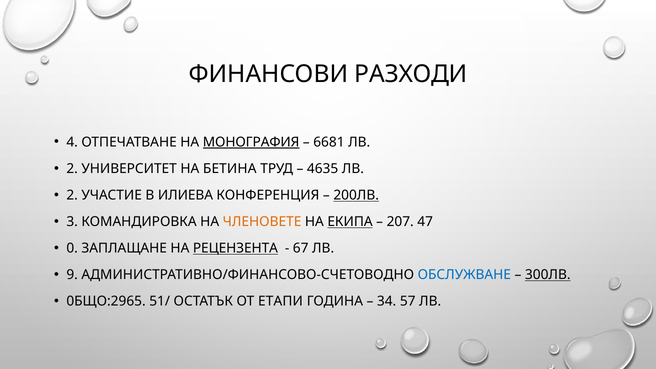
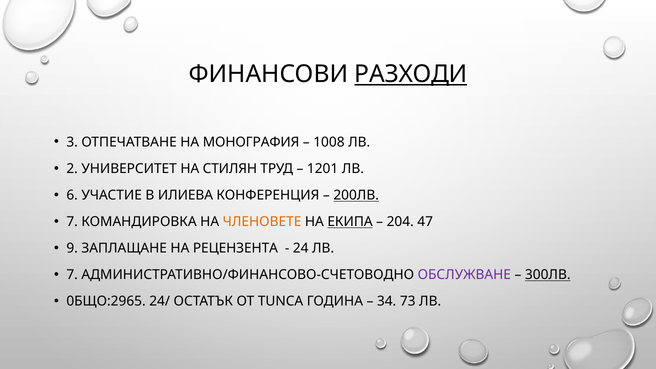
РАЗХОДИ underline: none -> present (411, 74)
4: 4 -> 3 (72, 142)
МОНОГРАФИЯ underline: present -> none (251, 142)
6681: 6681 -> 1008 (329, 142)
БЕТИНА: БЕТИНА -> СТИЛЯН (230, 169)
4635: 4635 -> 1201 (323, 169)
2: 2 -> 6 (72, 195)
3: 3 -> 7 (72, 222)
207: 207 -> 204 (400, 222)
0: 0 -> 9 (72, 248)
РЕЦЕНЗЕНТА underline: present -> none (235, 248)
67: 67 -> 24 (301, 248)
9: 9 -> 7 (72, 275)
ОБСЛУЖВАНЕ colour: blue -> purple (464, 275)
51/: 51/ -> 24/ (160, 301)
ЕТАПИ: ЕТАПИ -> TUNCA (281, 301)
57: 57 -> 73 (408, 301)
